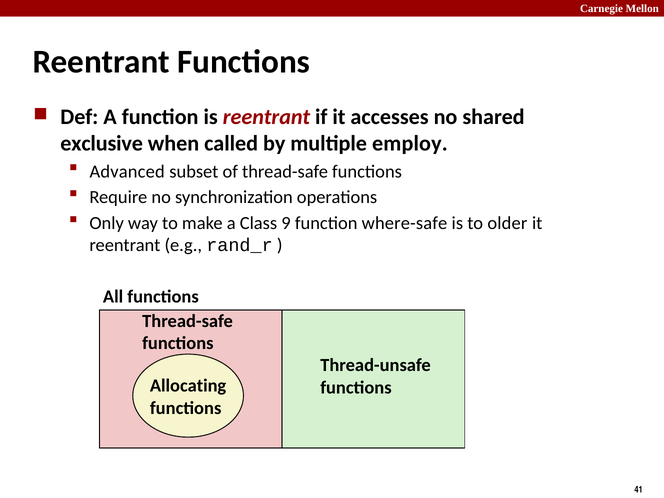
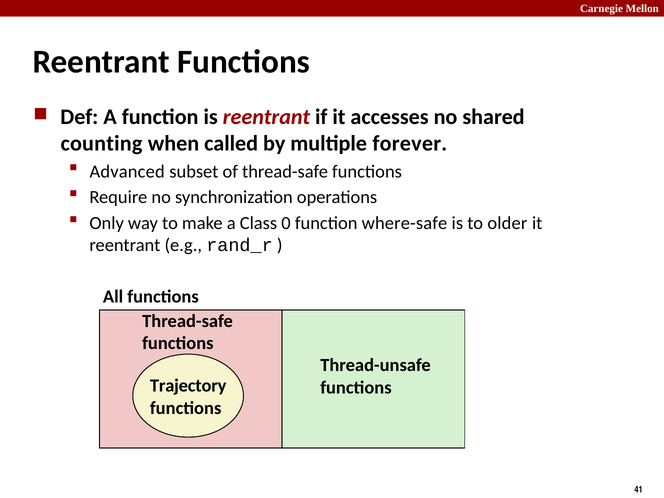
exclusive: exclusive -> counting (101, 144)
employ: employ -> forever (410, 144)
9: 9 -> 0 (286, 223)
Allocating: Allocating -> Trajectory (188, 386)
